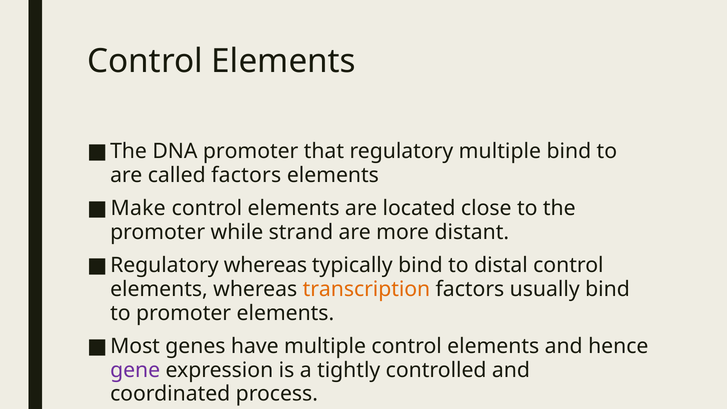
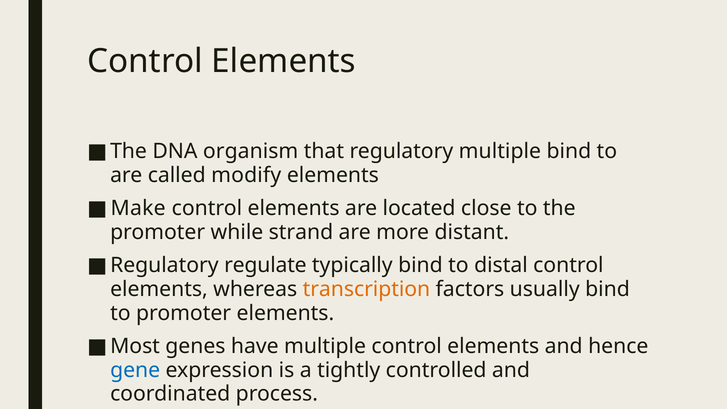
DNA promoter: promoter -> organism (251, 151)
called factors: factors -> modify (246, 175)
Regulatory whereas: whereas -> regulate (265, 265)
gene colour: purple -> blue (135, 370)
